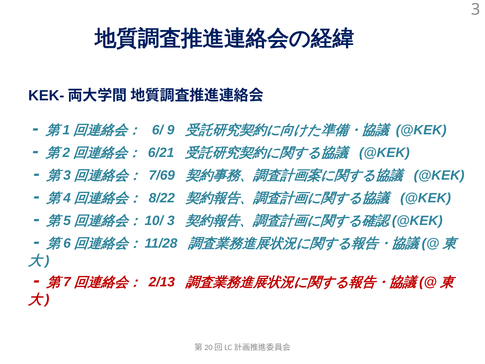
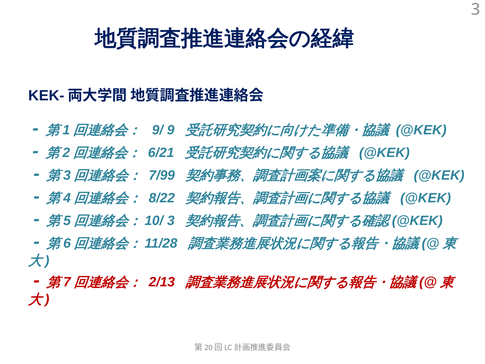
6/: 6/ -> 9/ (158, 130)
7/69: 7/69 -> 7/99 (162, 175)
